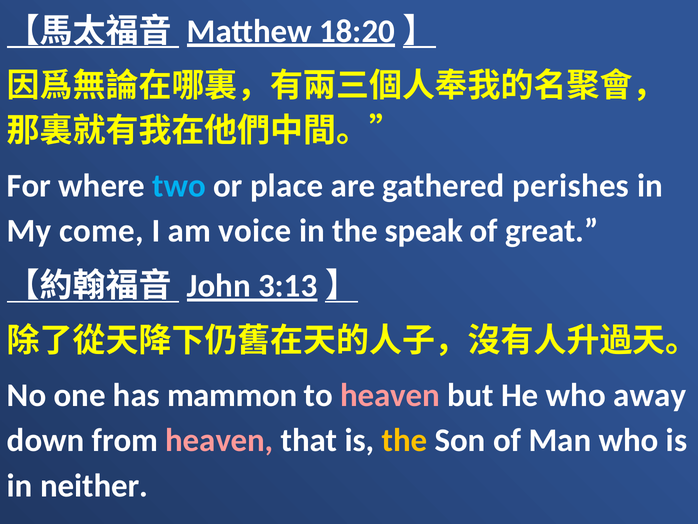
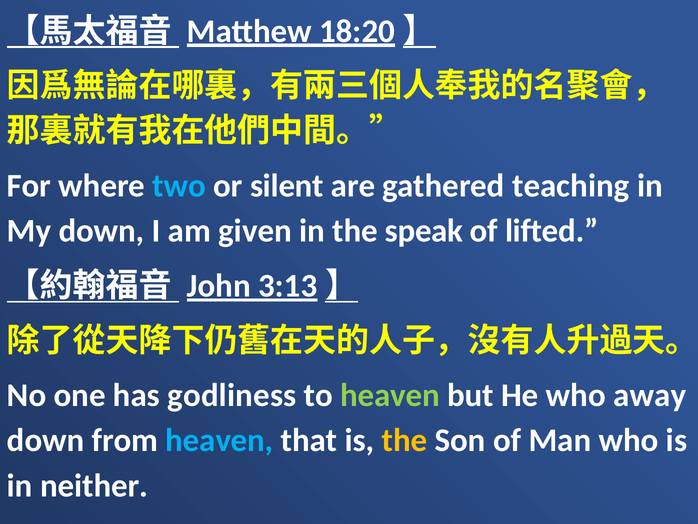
place: place -> silent (287, 186)
perishes: perishes -> teaching (571, 186)
My come: come -> down (102, 231)
voice: voice -> given (255, 231)
great: great -> lifted (552, 231)
mammon: mammon -> godliness (232, 395)
heaven colour: pink -> light green (390, 395)
heaven colour: pink -> light blue (219, 440)
